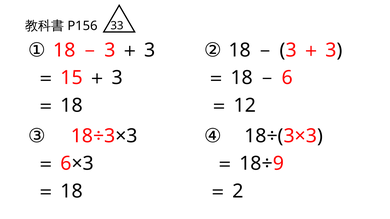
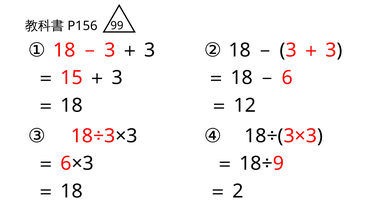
33: 33 -> 99 (117, 26)
